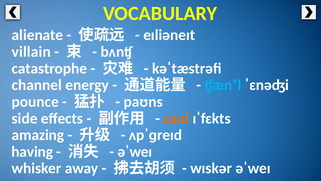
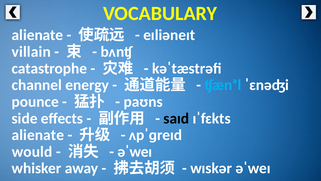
saɪd colour: orange -> black (176, 118)
amazing: amazing -> alienate (38, 135)
having: having -> would (32, 151)
